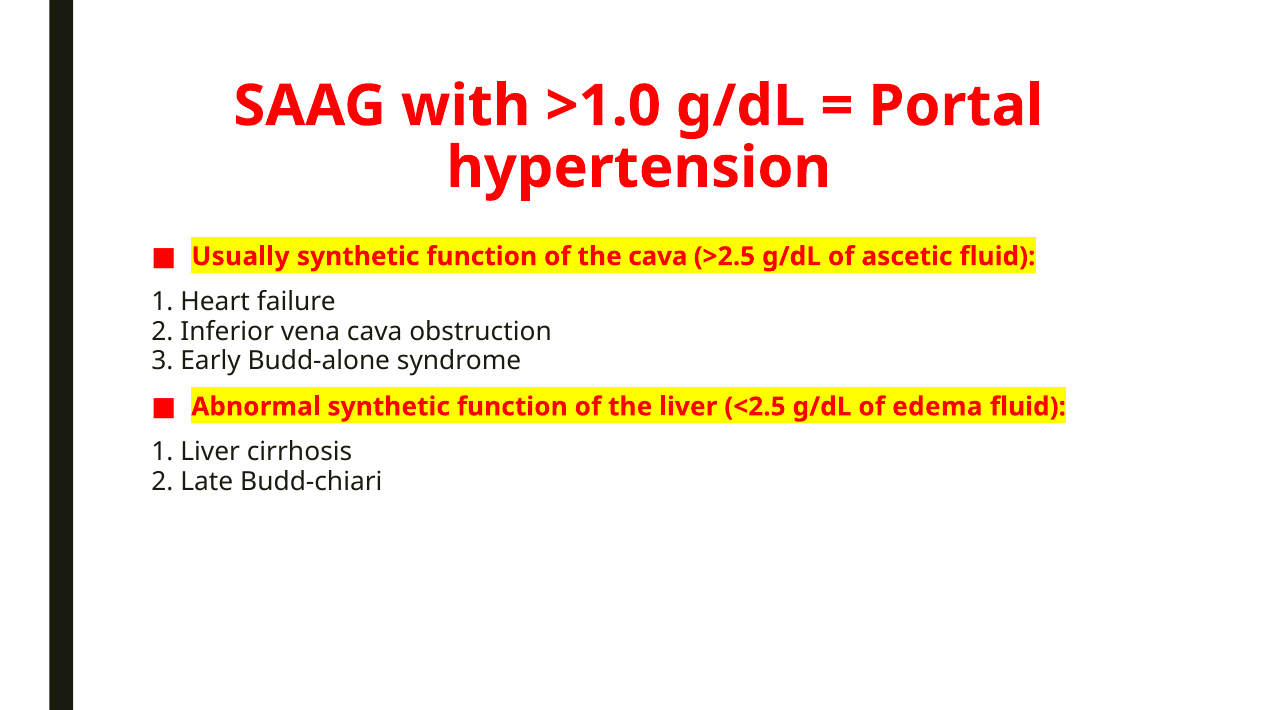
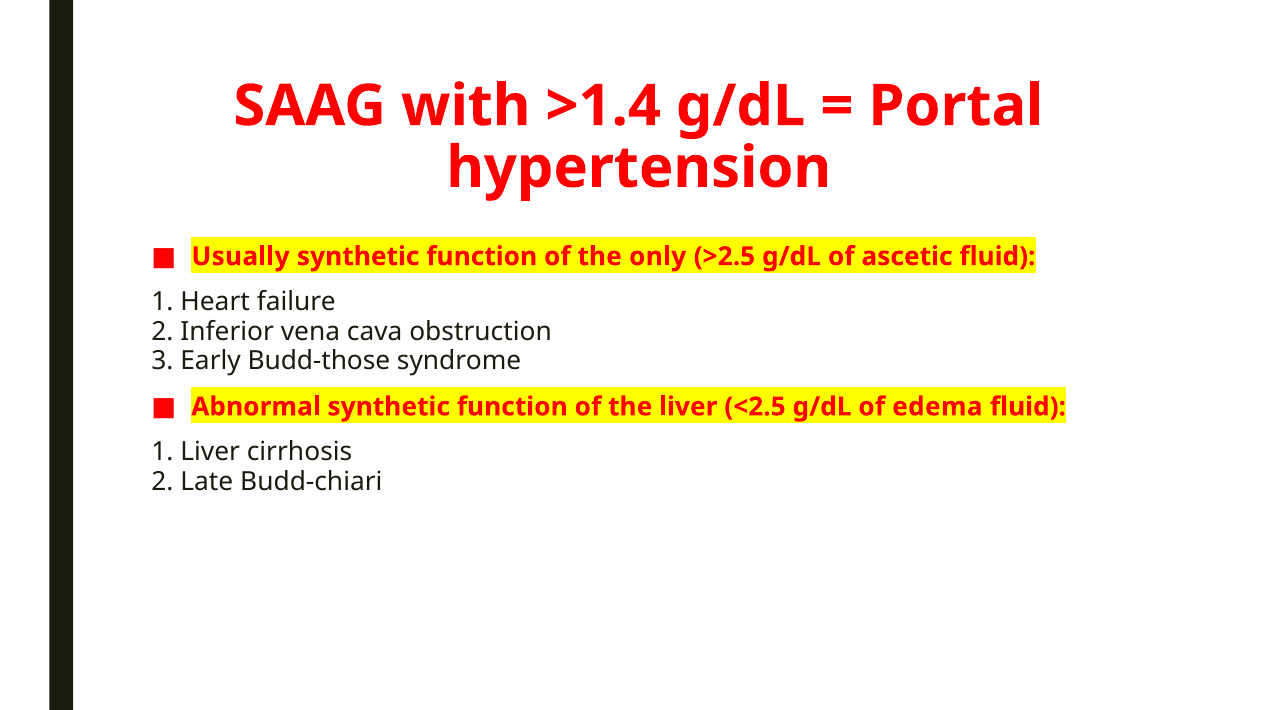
>1.0: >1.0 -> >1.4 (603, 106)
the cava: cava -> only (658, 256)
Budd-alone: Budd-alone -> Budd-those (319, 361)
